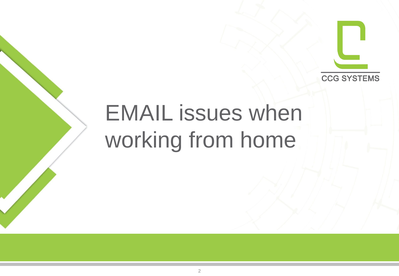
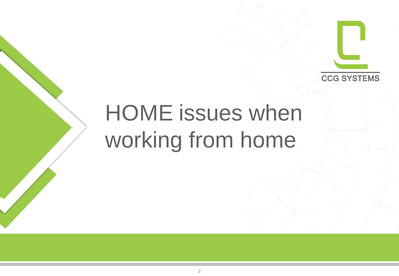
EMAIL: EMAIL -> HOME (139, 113)
